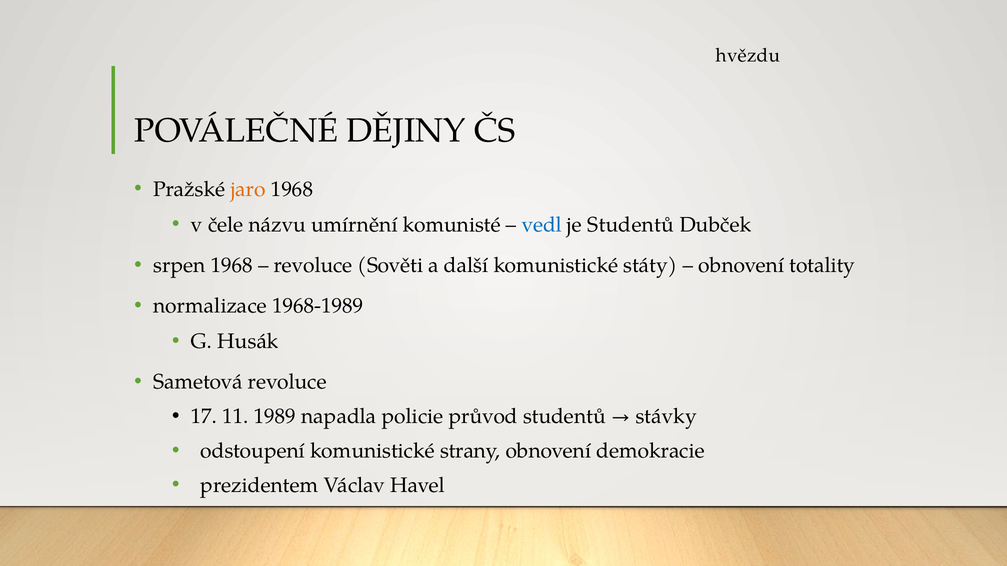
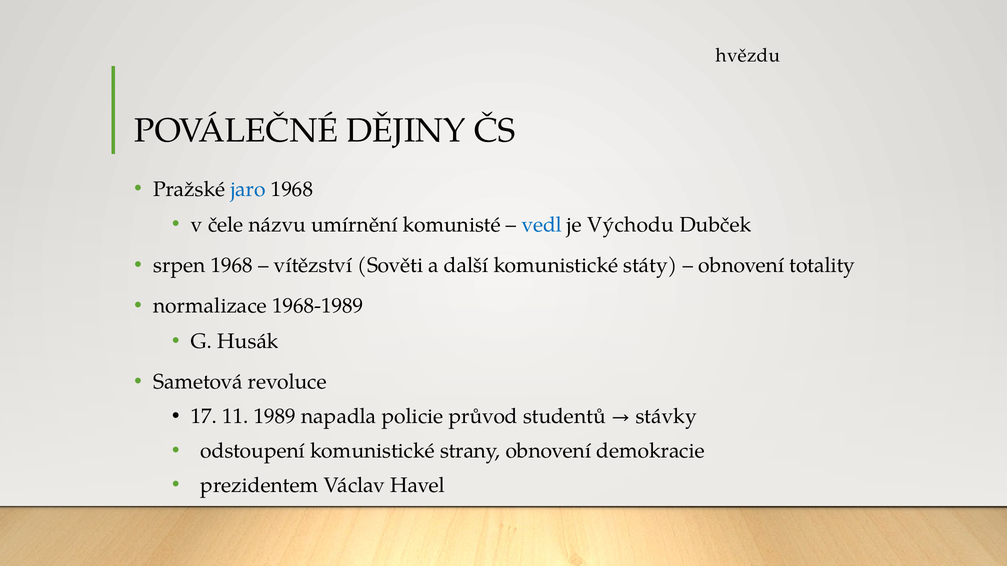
jaro colour: orange -> blue (248, 189)
je Studentů: Studentů -> Východu (631, 225)
revoluce: revoluce -> vítězství (313, 265)
